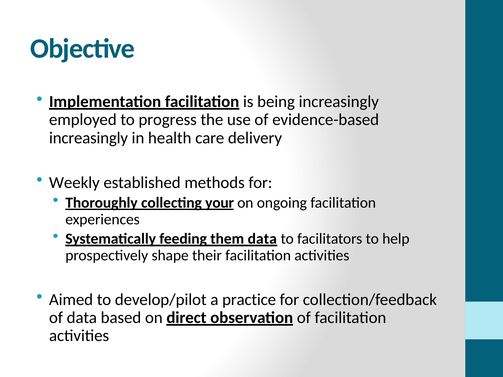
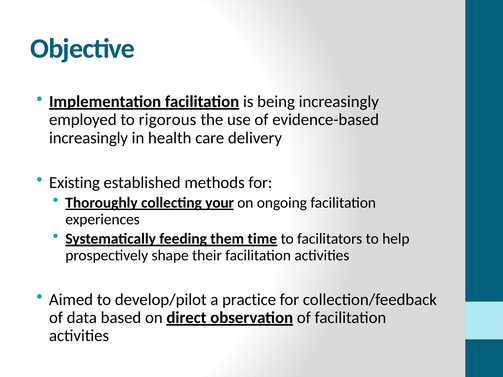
progress: progress -> rigorous (168, 120)
Weekly: Weekly -> Existing (74, 183)
them data: data -> time (262, 239)
